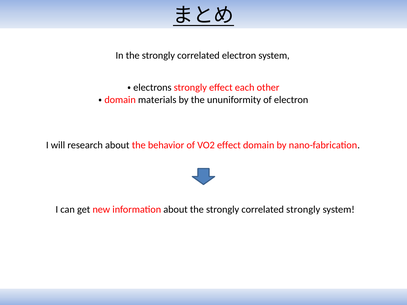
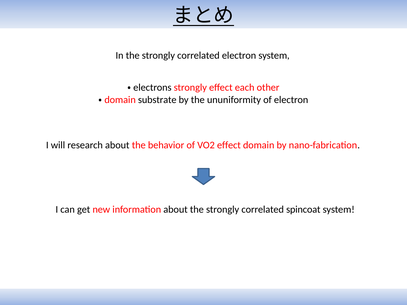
materials: materials -> substrate (157, 100)
correlated strongly: strongly -> spincoat (303, 209)
